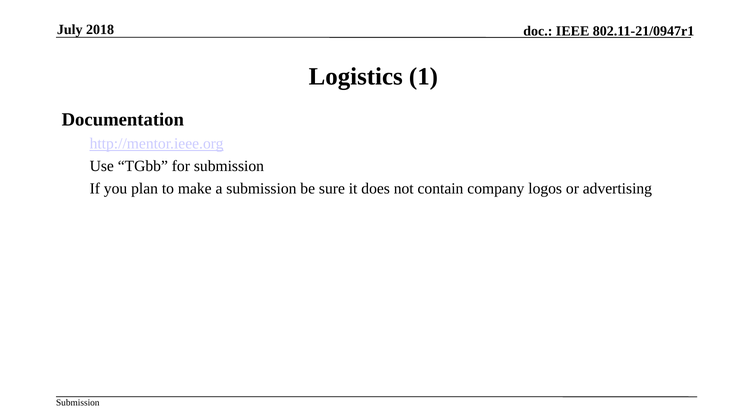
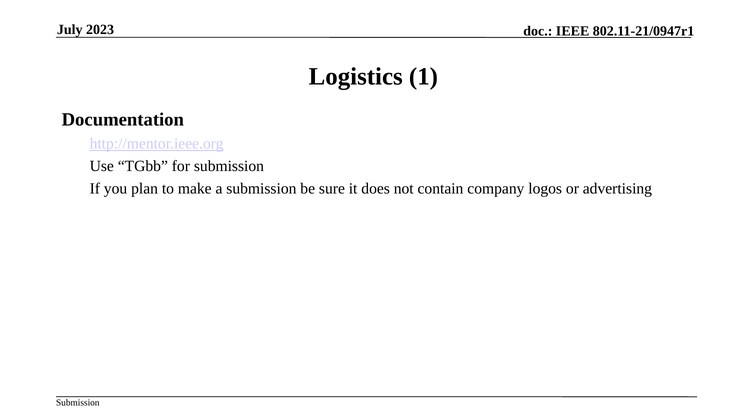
2018: 2018 -> 2023 (100, 30)
